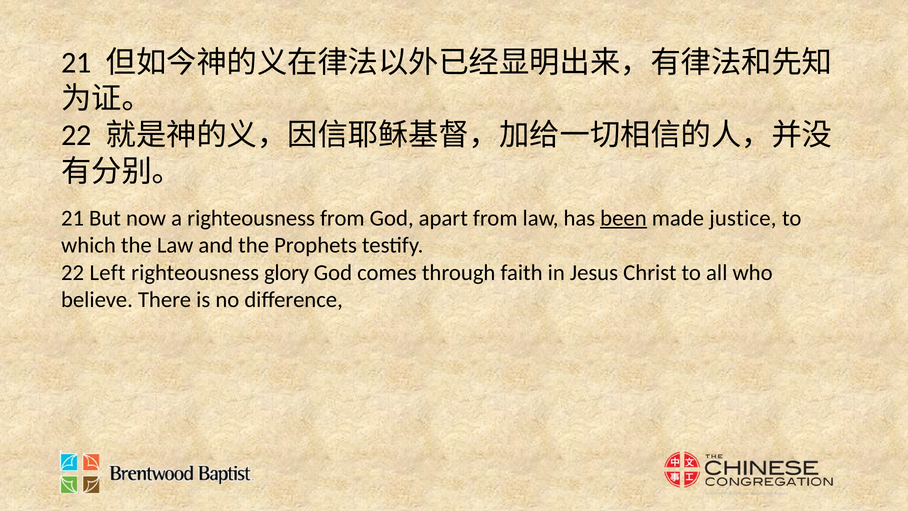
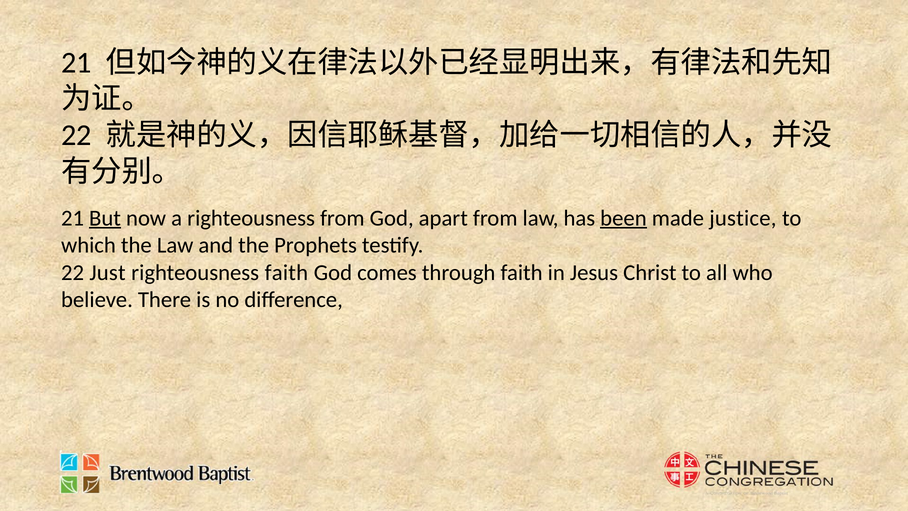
But underline: none -> present (105, 218)
Left: Left -> Just (108, 272)
righteousness glory: glory -> faith (286, 272)
